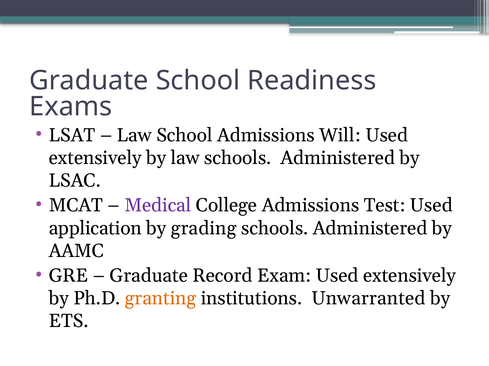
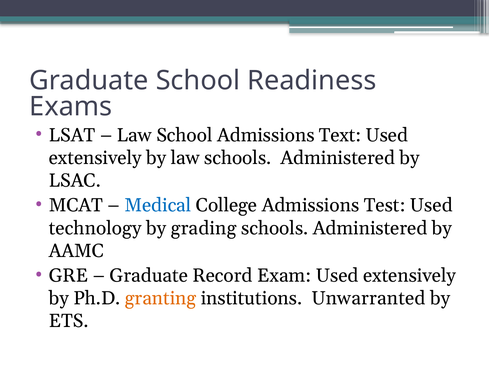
Will: Will -> Text (340, 135)
Medical colour: purple -> blue (158, 206)
application: application -> technology (95, 229)
